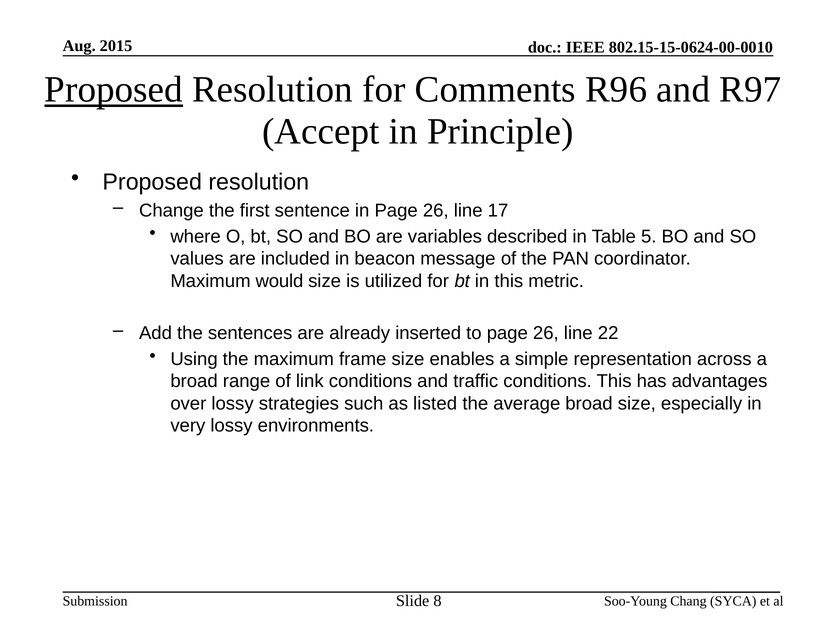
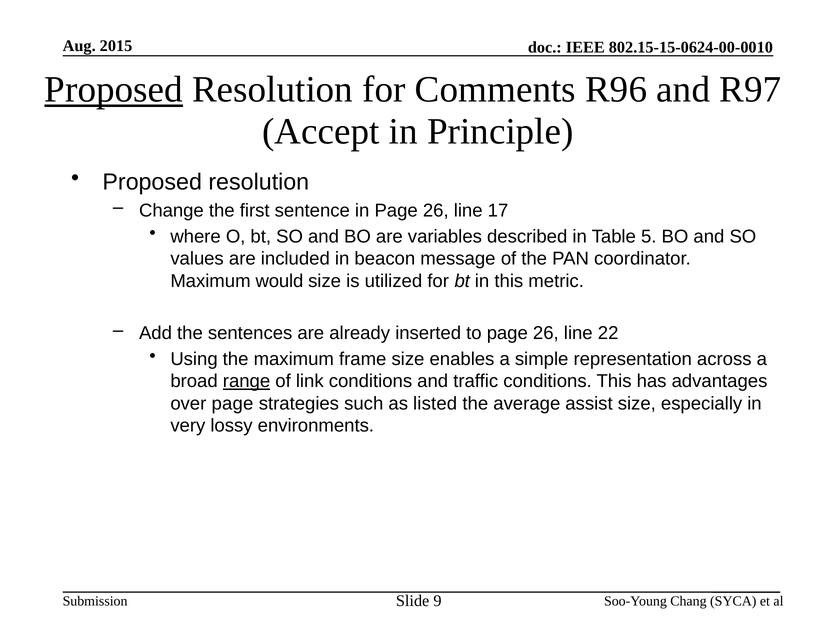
range underline: none -> present (247, 381)
over lossy: lossy -> page (232, 404)
average broad: broad -> assist (589, 404)
8: 8 -> 9 (438, 601)
